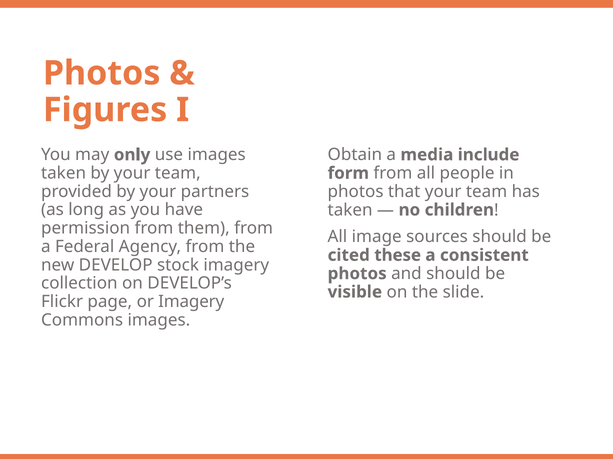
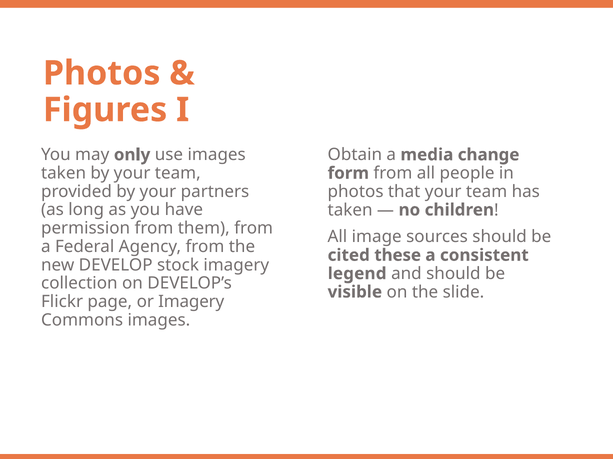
include: include -> change (489, 155)
photos: photos -> legend (357, 274)
